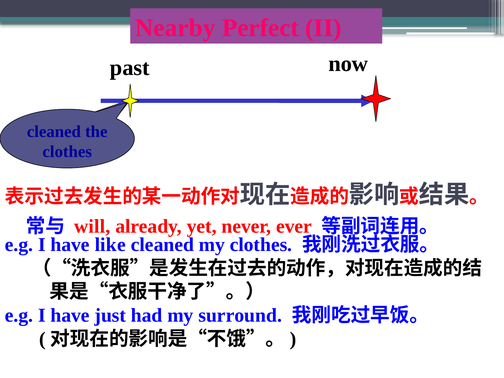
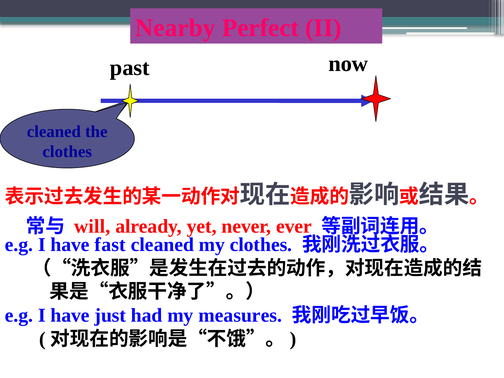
like: like -> fast (110, 245)
surround: surround -> measures (240, 315)
